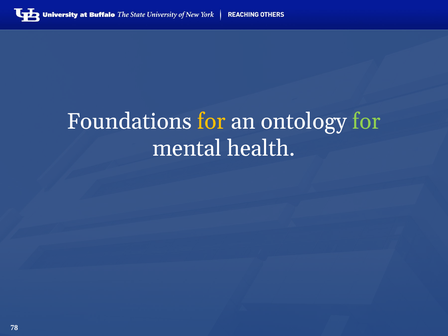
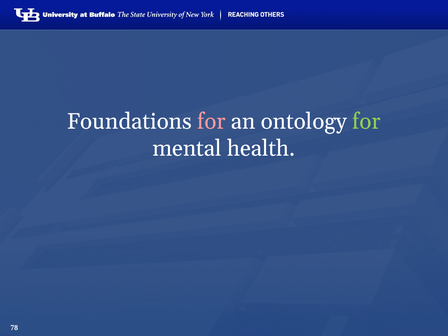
for colour: yellow -> pink (211, 122)
